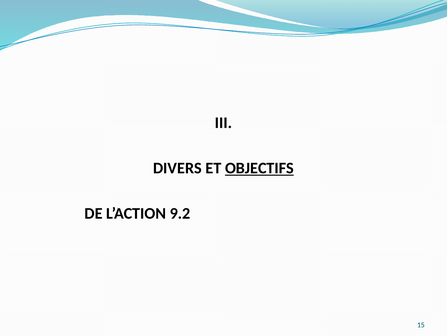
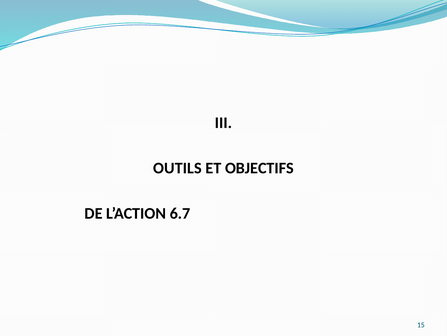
DIVERS: DIVERS -> OUTILS (177, 168)
OBJECTIFS underline: present -> none (259, 168)
9.2: 9.2 -> 6.7 (180, 213)
